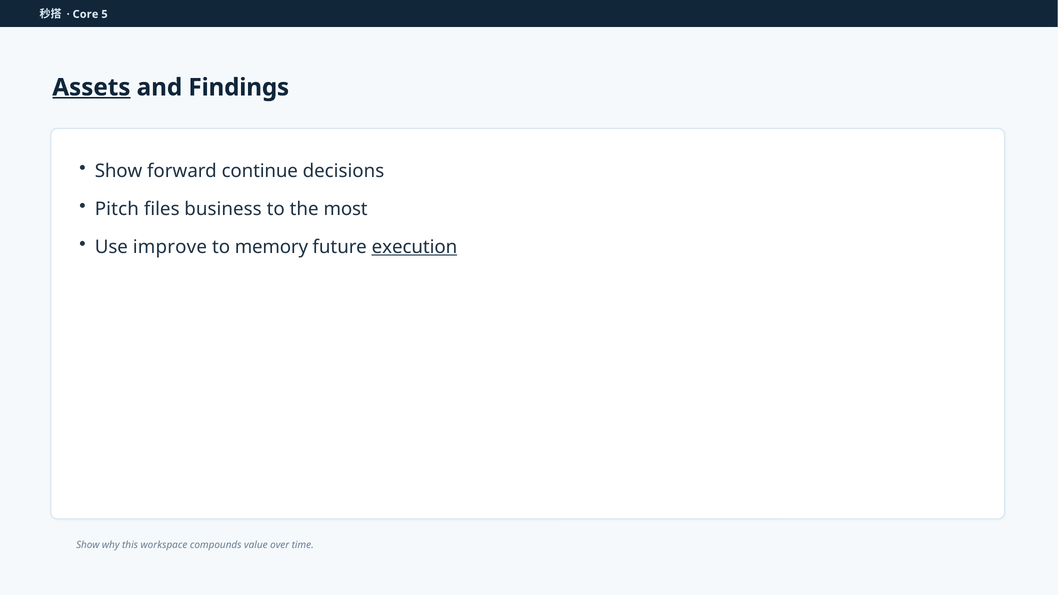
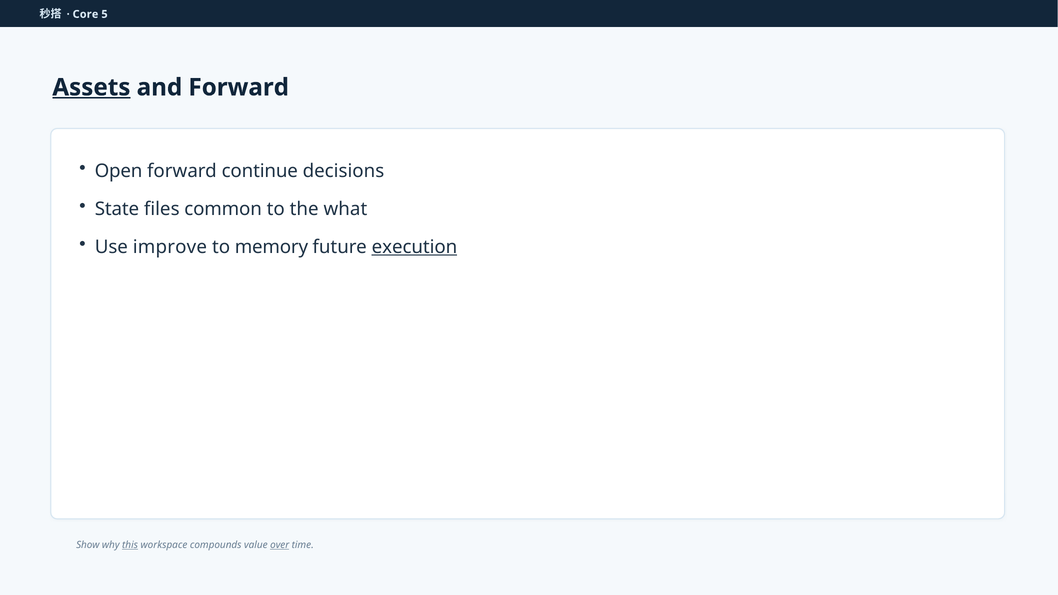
and Findings: Findings -> Forward (239, 87)
Show: Show -> Open (119, 171)
Pitch: Pitch -> State (117, 209)
business: business -> common (223, 209)
most: most -> what (345, 209)
this underline: none -> present (130, 545)
over underline: none -> present (280, 545)
